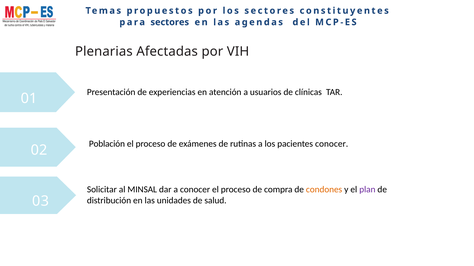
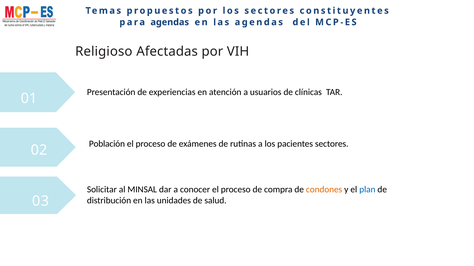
para sectores: sectores -> agendas (170, 22)
Plenarias: Plenarias -> Religioso (104, 51)
pacientes conocer: conocer -> sectores (332, 144)
plan colour: purple -> blue (367, 190)
